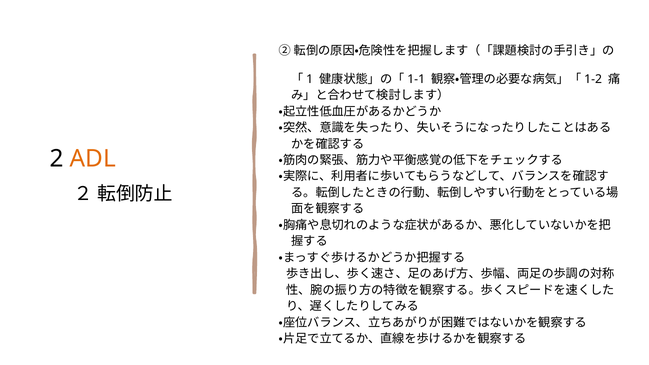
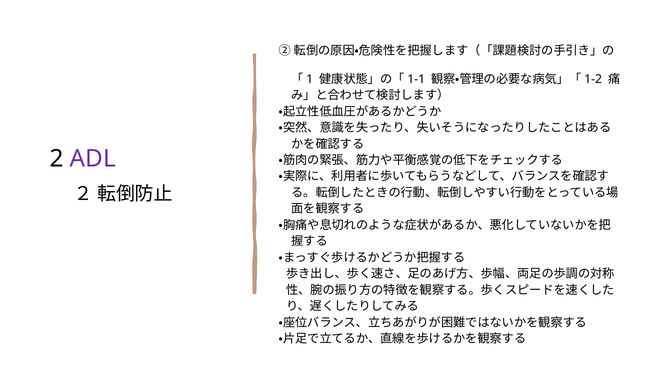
ADL colour: orange -> purple (93, 159)
